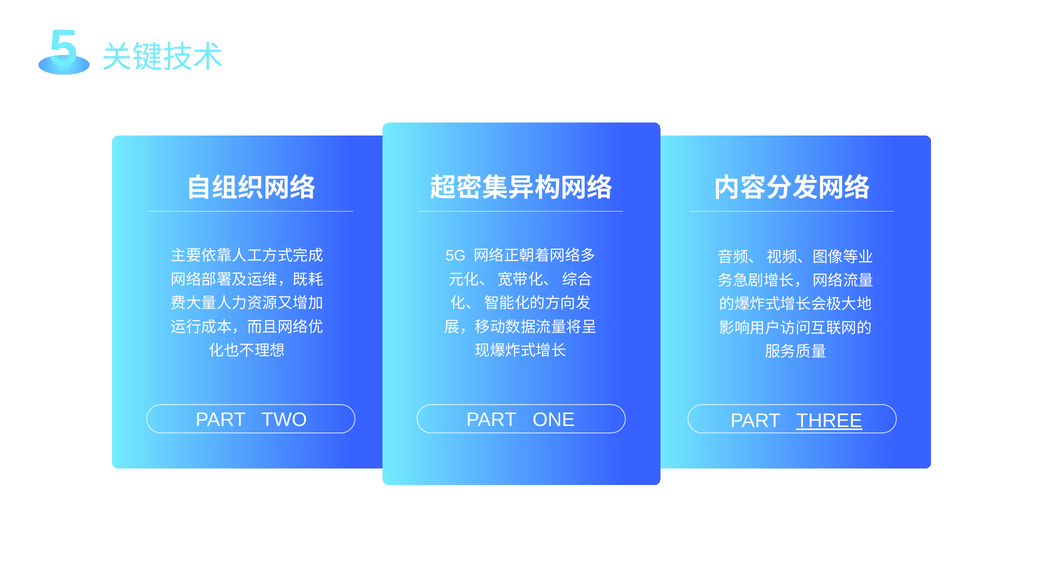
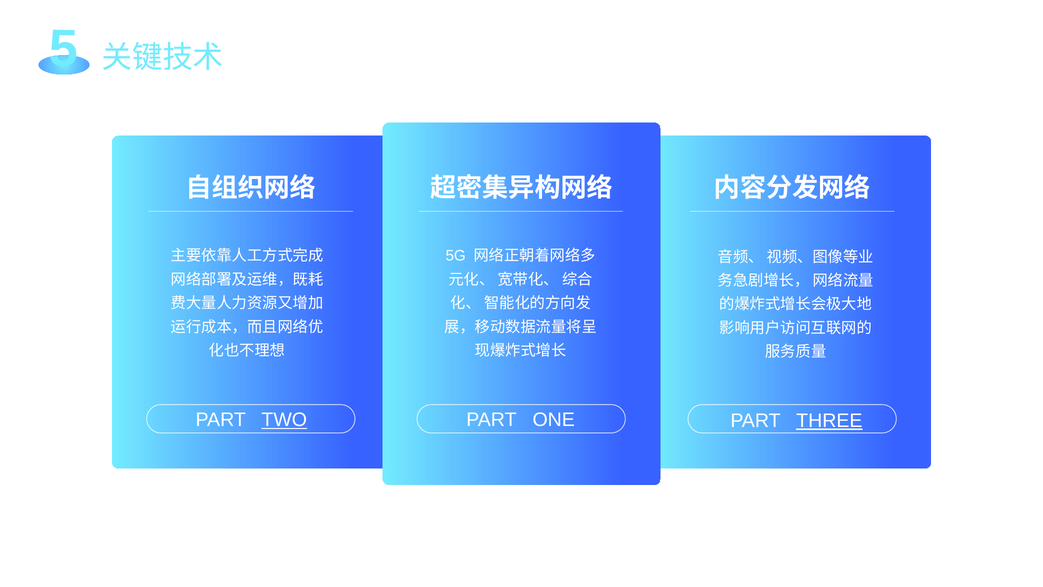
TWO underline: none -> present (284, 420)
